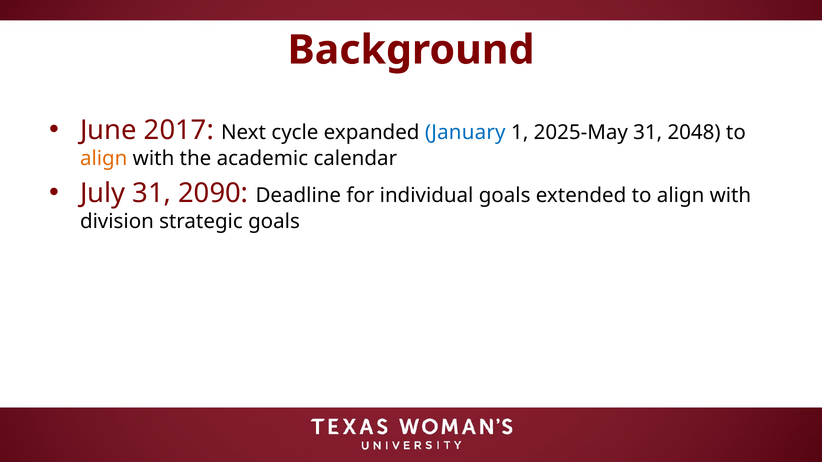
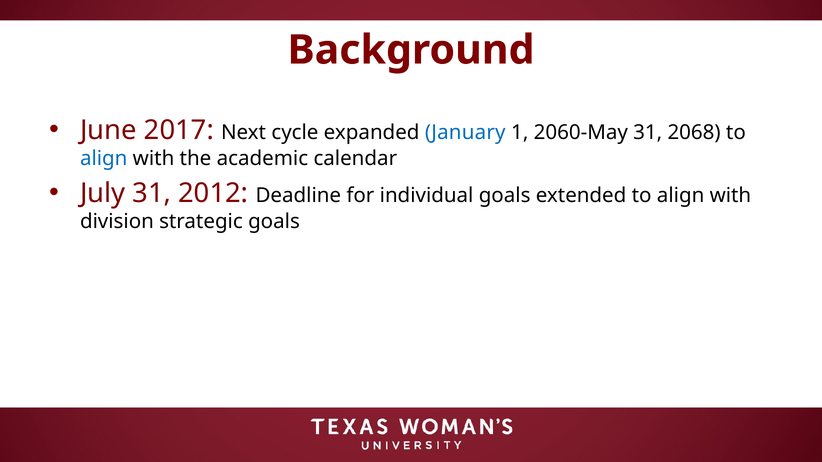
2025-May: 2025-May -> 2060-May (581, 133)
2048: 2048 -> 2068 (694, 133)
align colour: orange -> blue (104, 159)
2090: 2090 -> 2012 (213, 193)
